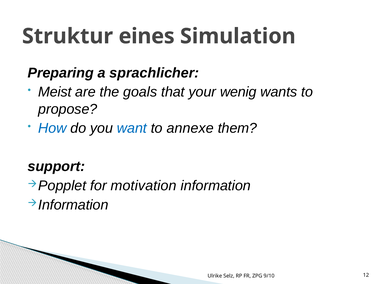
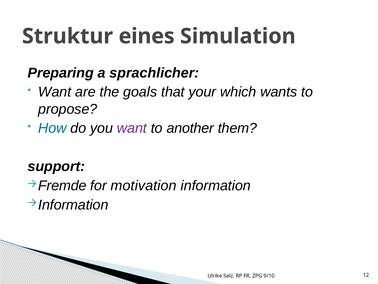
Meist: Meist -> Want (55, 92)
wenig: wenig -> which (238, 92)
want colour: blue -> purple (132, 128)
annexe: annexe -> another (190, 128)
Popplet: Popplet -> Fremde (62, 185)
